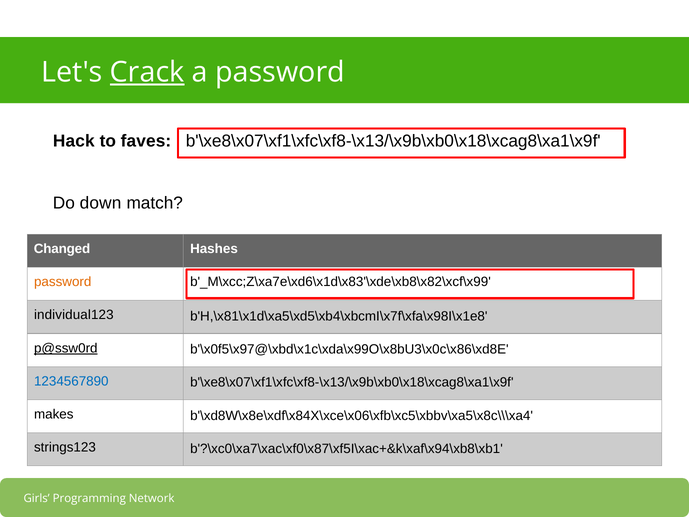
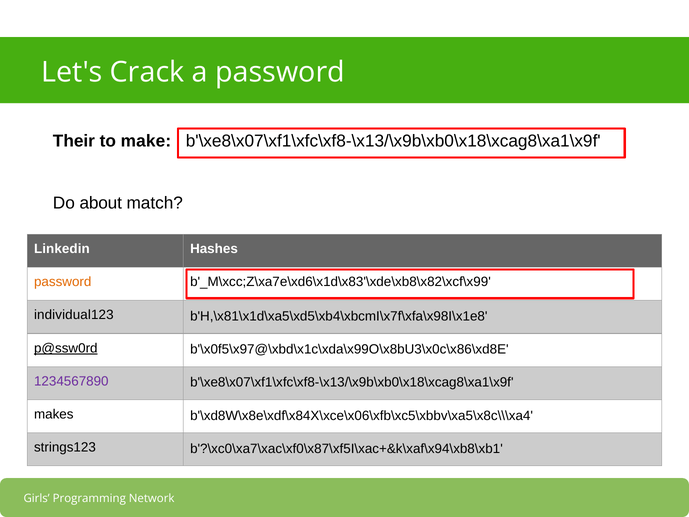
Crack underline: present -> none (147, 72)
Hack: Hack -> Their (74, 141)
faves: faves -> make (146, 141)
down: down -> about (101, 203)
Changed: Changed -> Linkedin (62, 249)
1234567890 colour: blue -> purple (71, 381)
